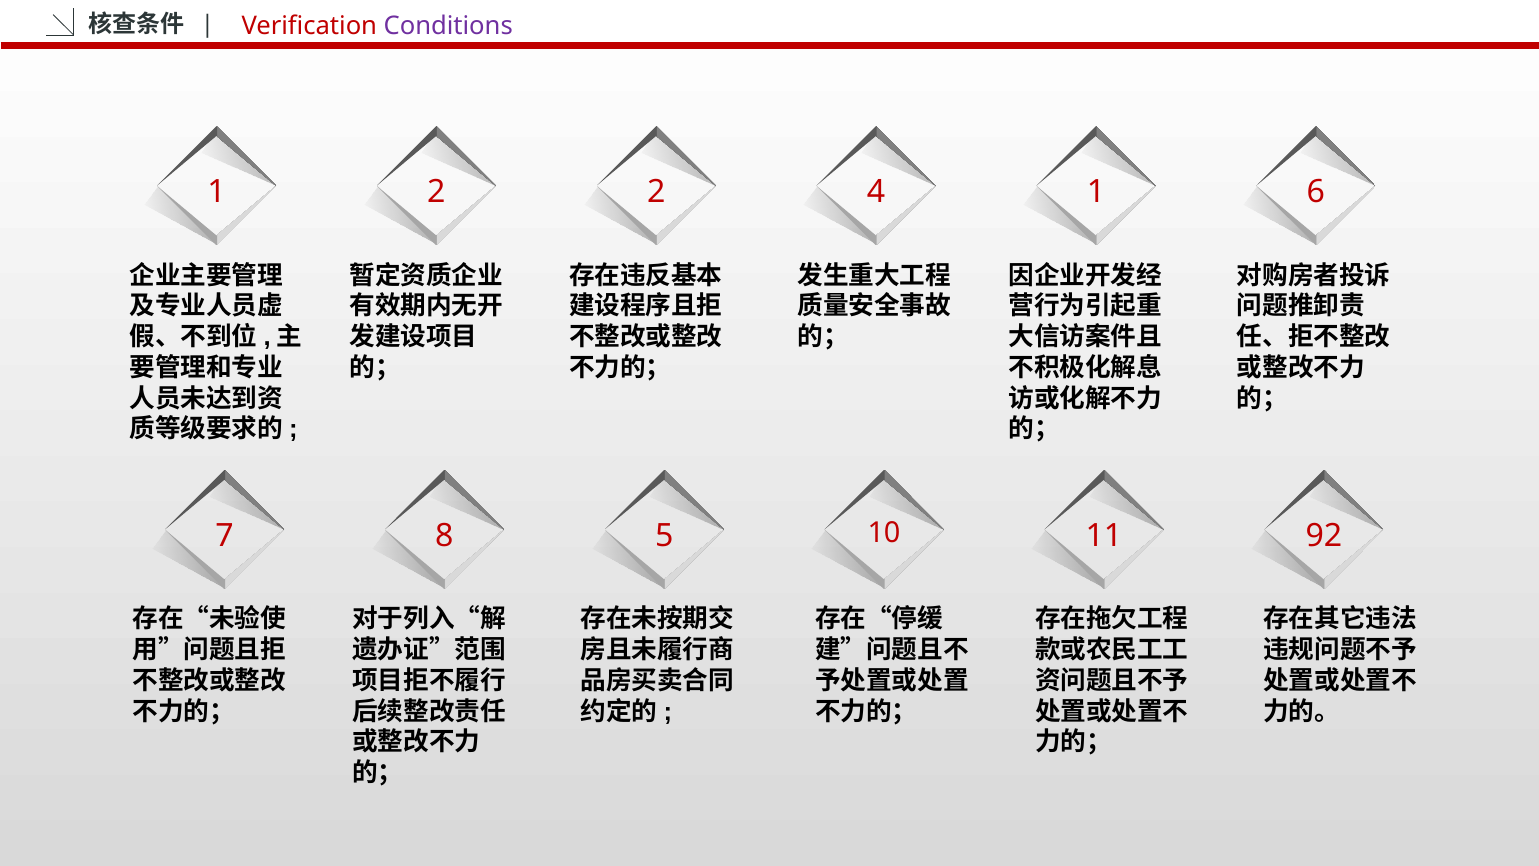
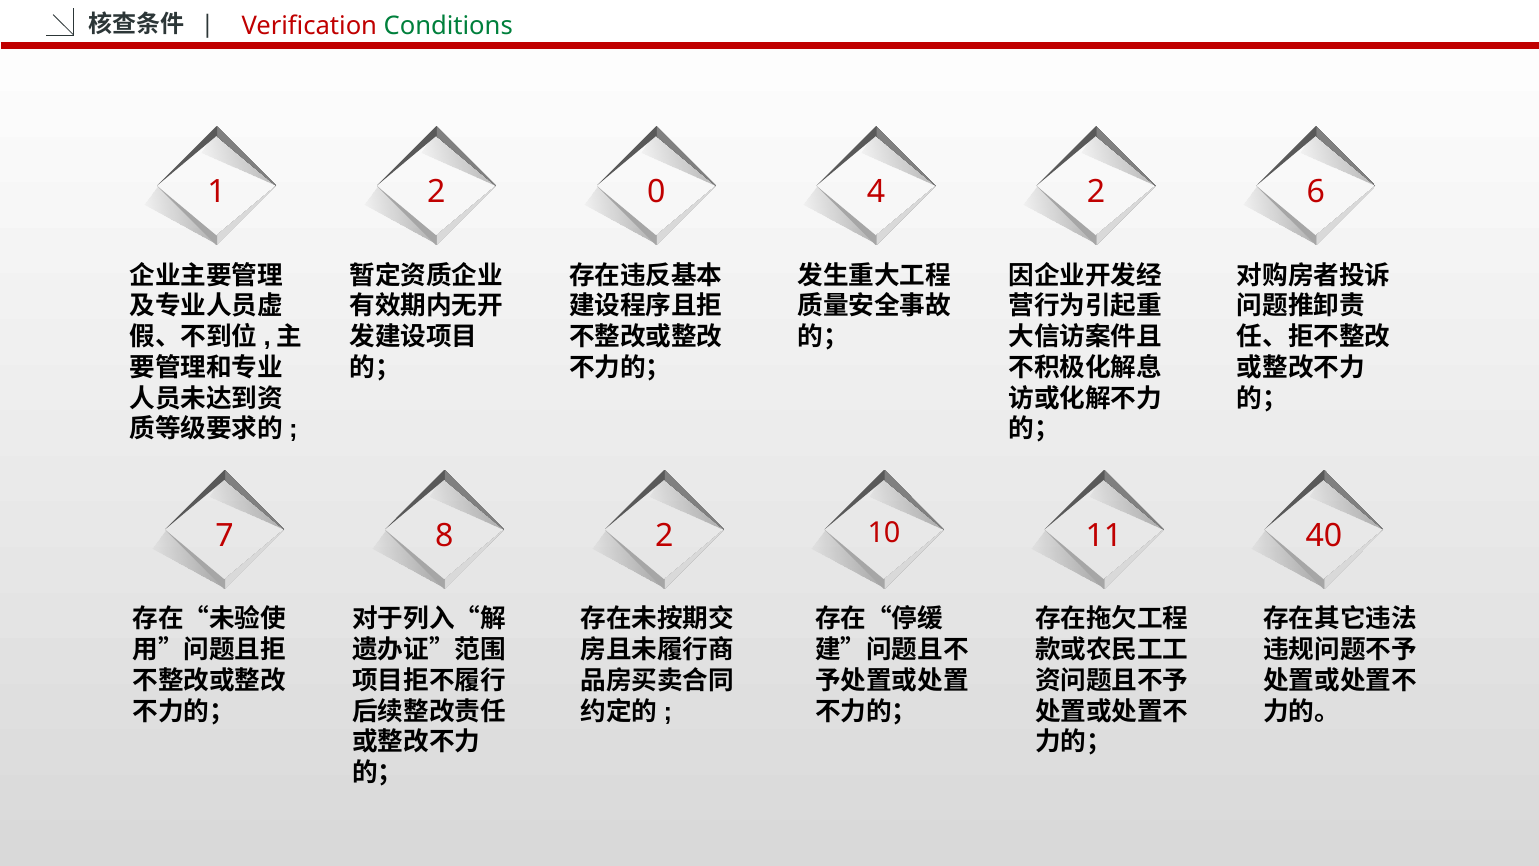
Conditions colour: purple -> green (448, 26)
2 2: 2 -> 0 (656, 192)
4 1: 1 -> 2 (1096, 192)
8 5: 5 -> 2 (664, 535)
92: 92 -> 40 (1324, 535)
